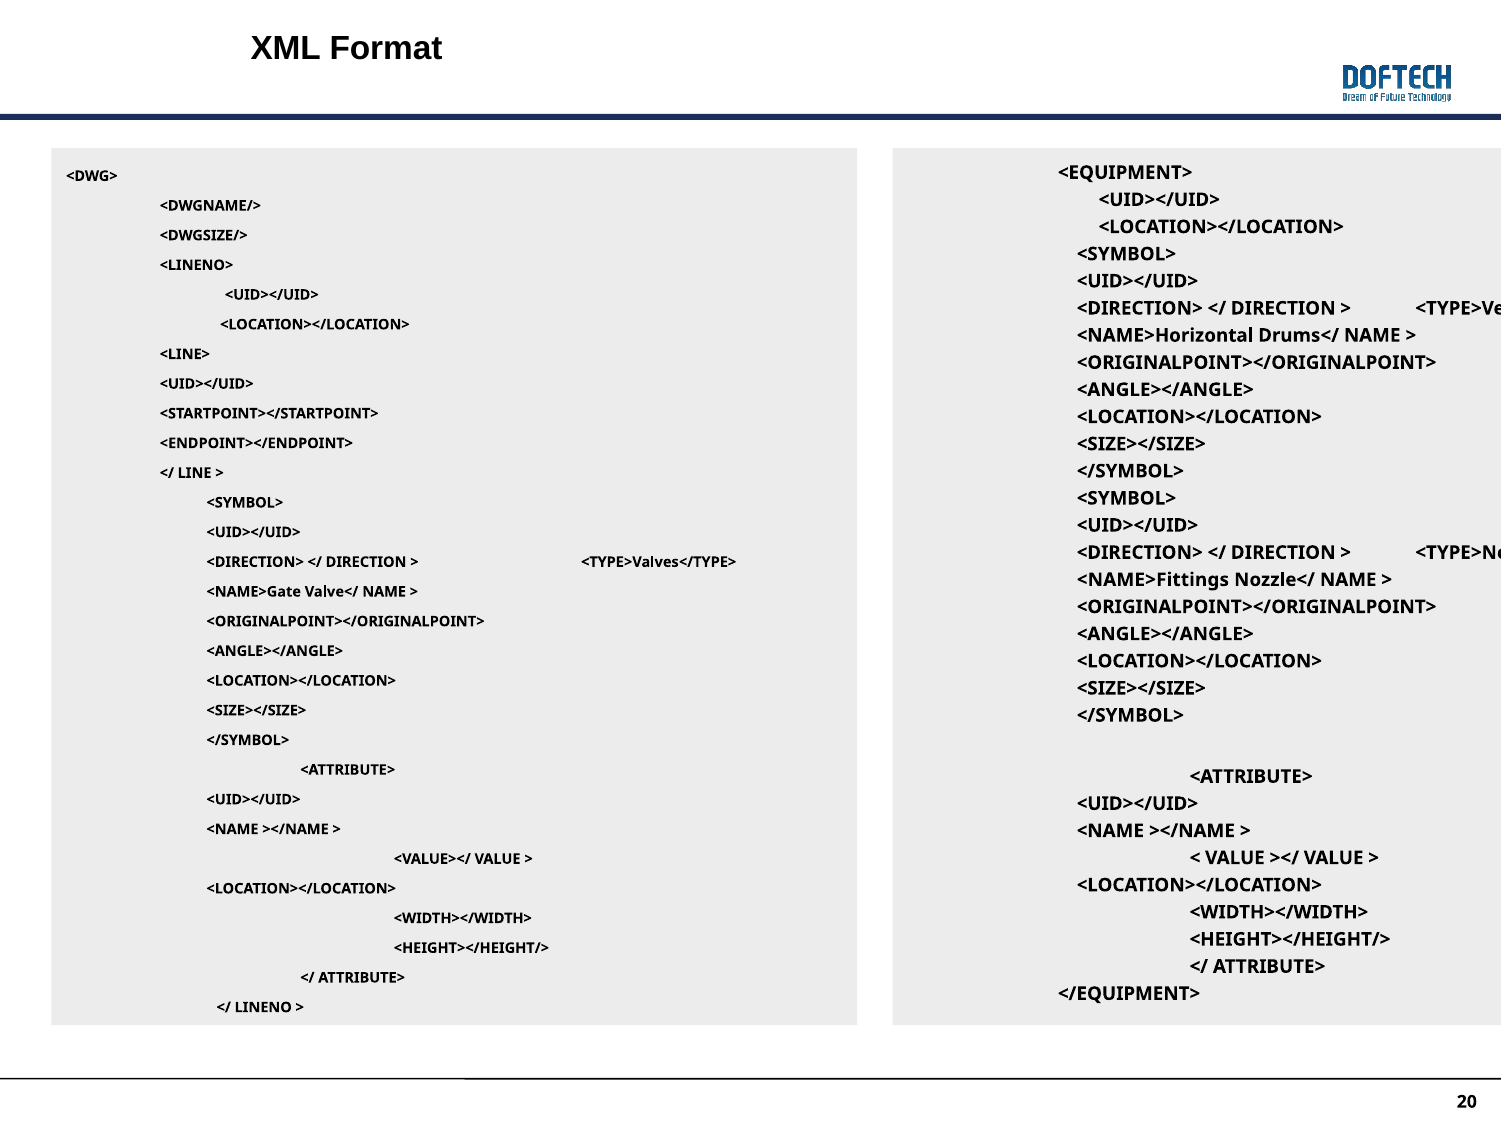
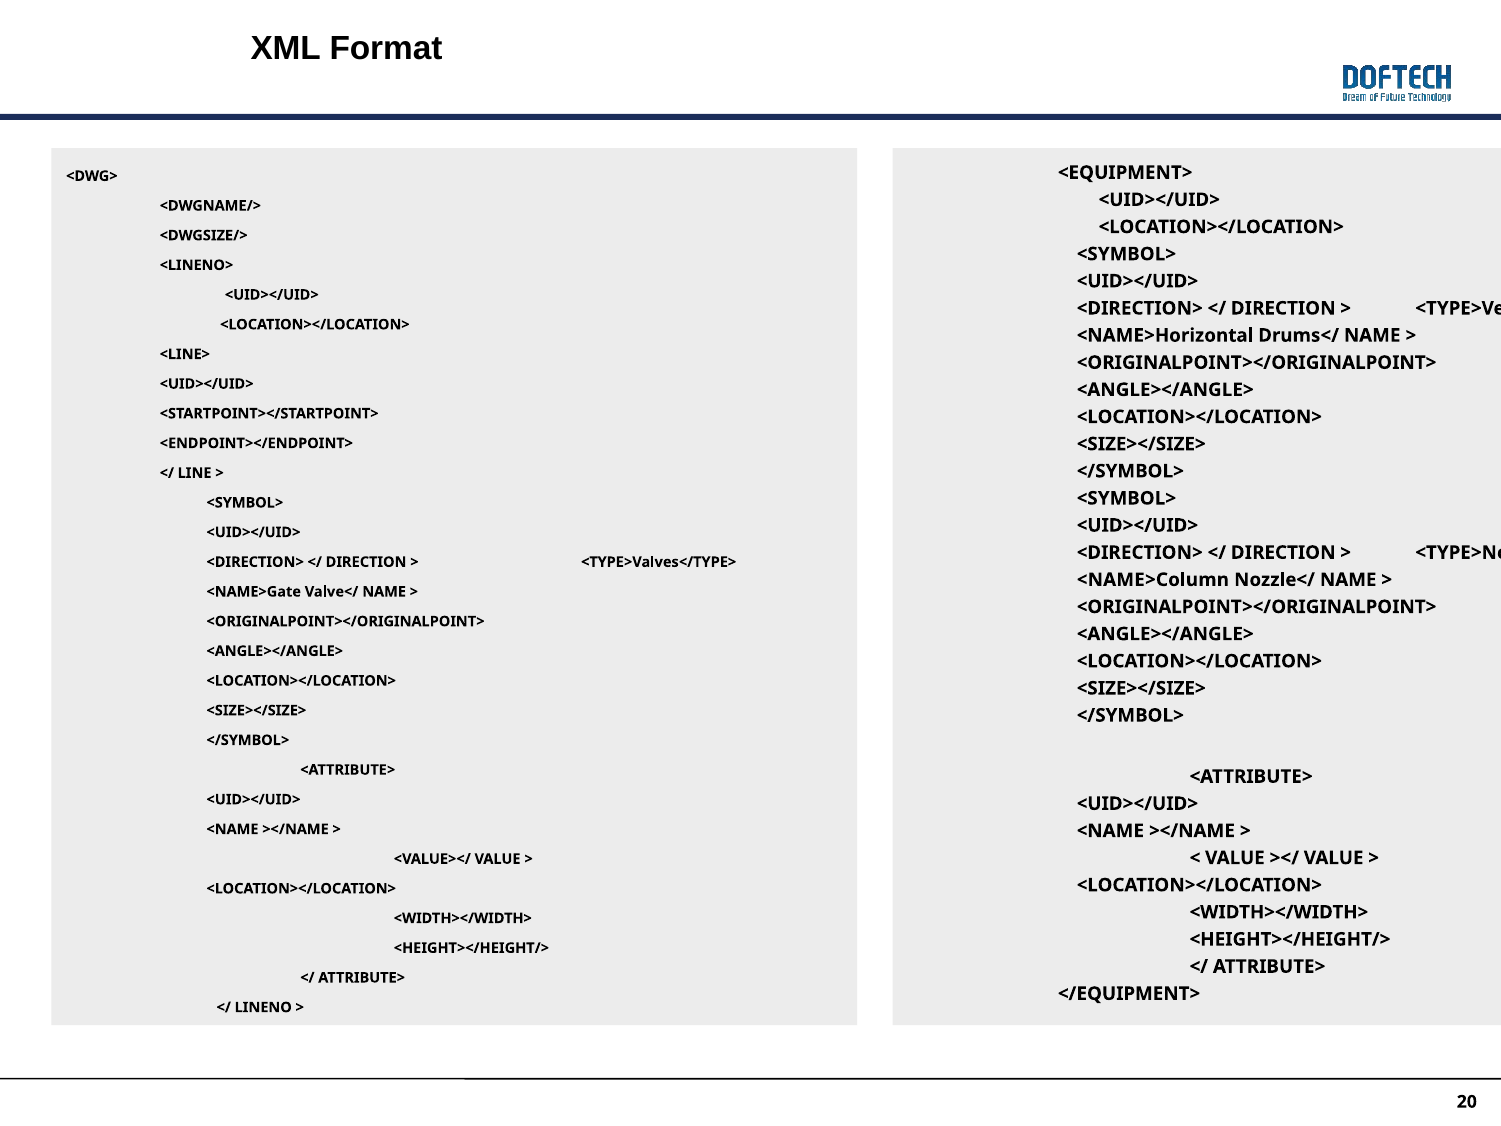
<NAME>Fittings: <NAME>Fittings -> <NAME>Column (1153, 580)
